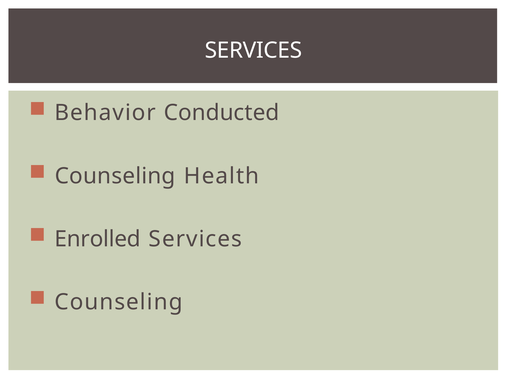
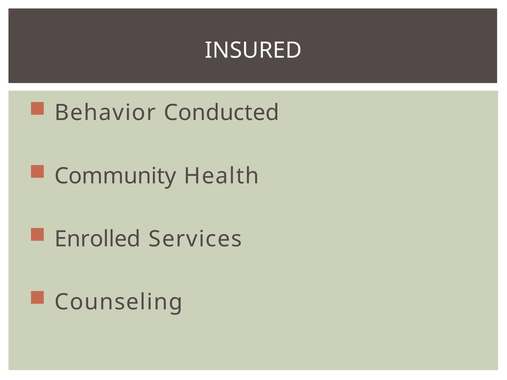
SERVICES: SERVICES -> INSURED (253, 51)
Counseling: Counseling -> Community (115, 176)
